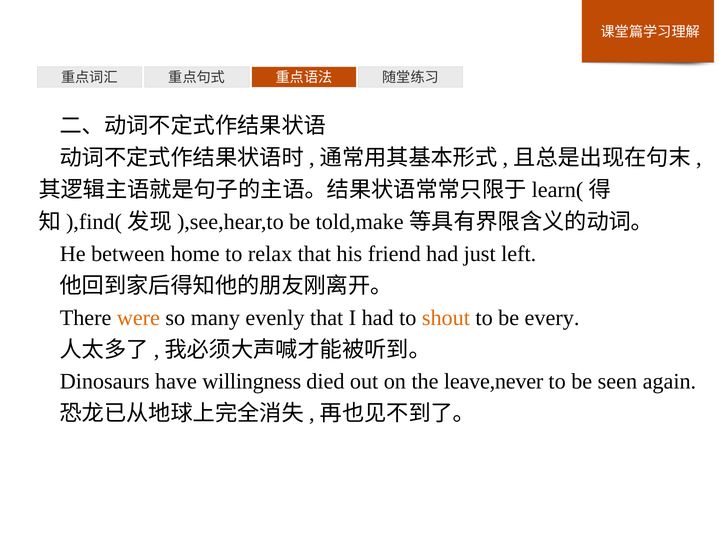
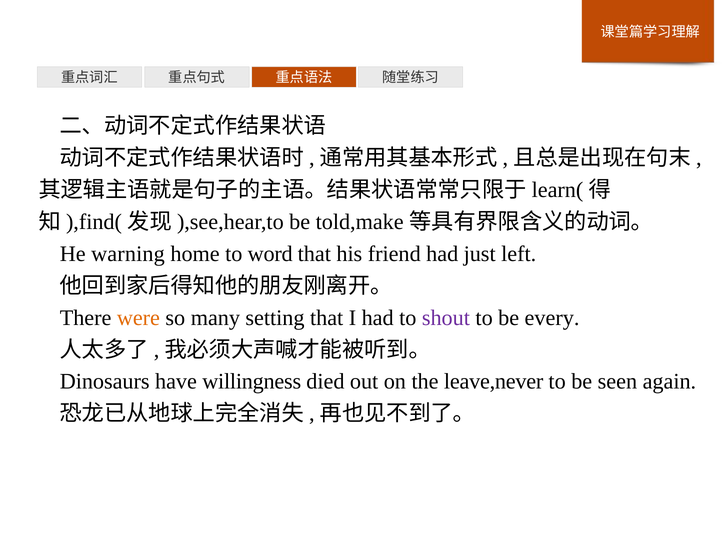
between: between -> warning (128, 254)
relax: relax -> word (270, 254)
evenly: evenly -> setting (275, 318)
shout colour: orange -> purple (446, 318)
